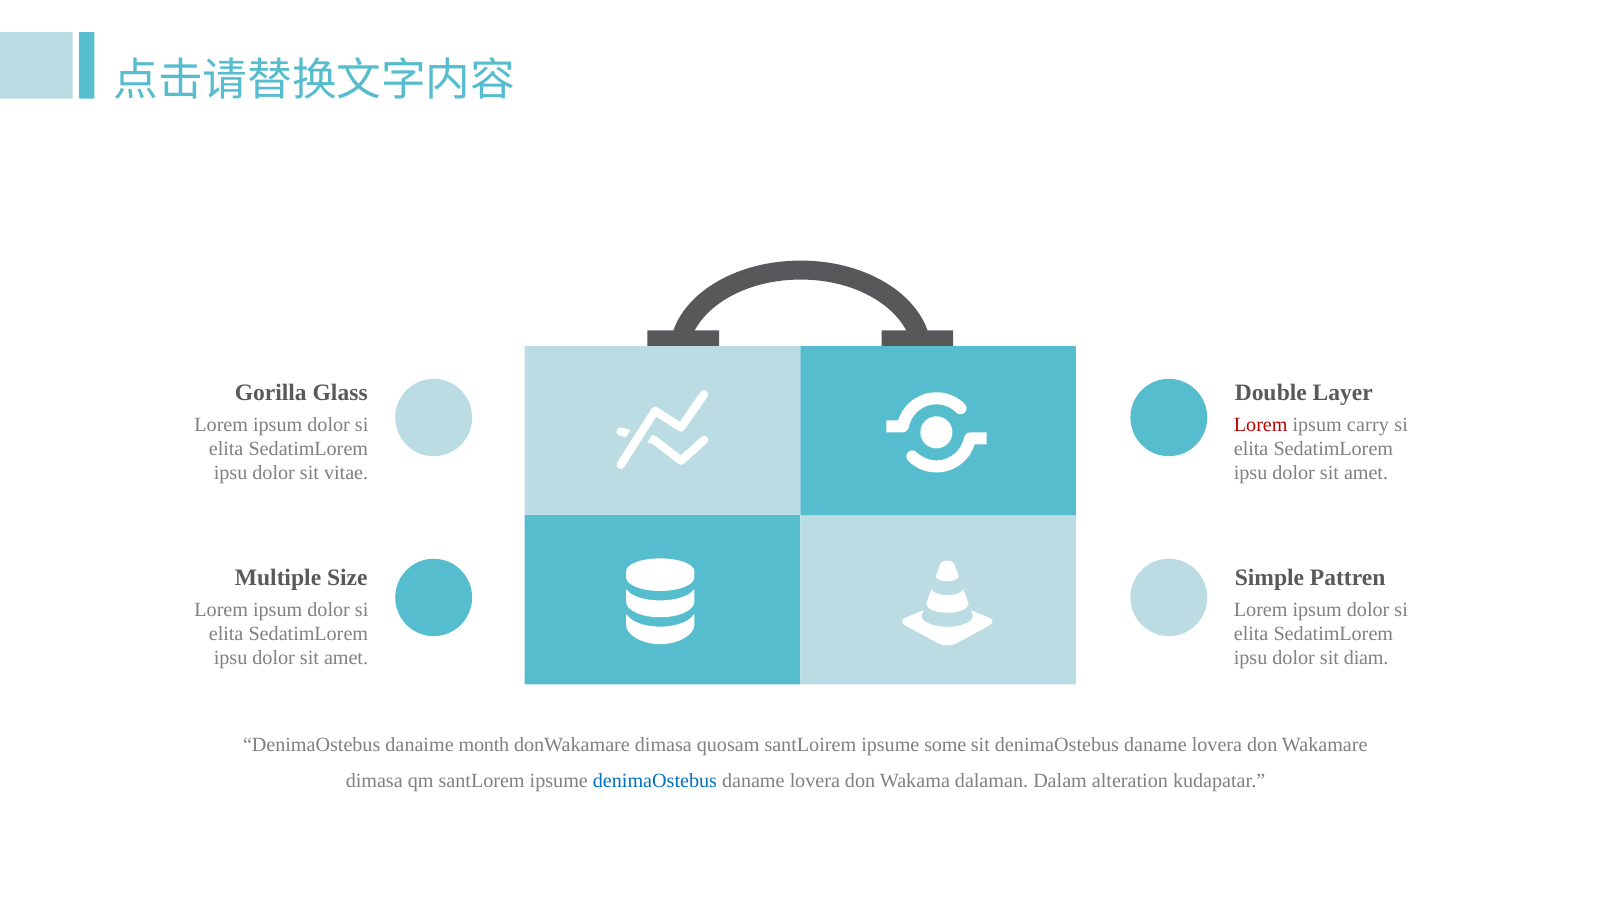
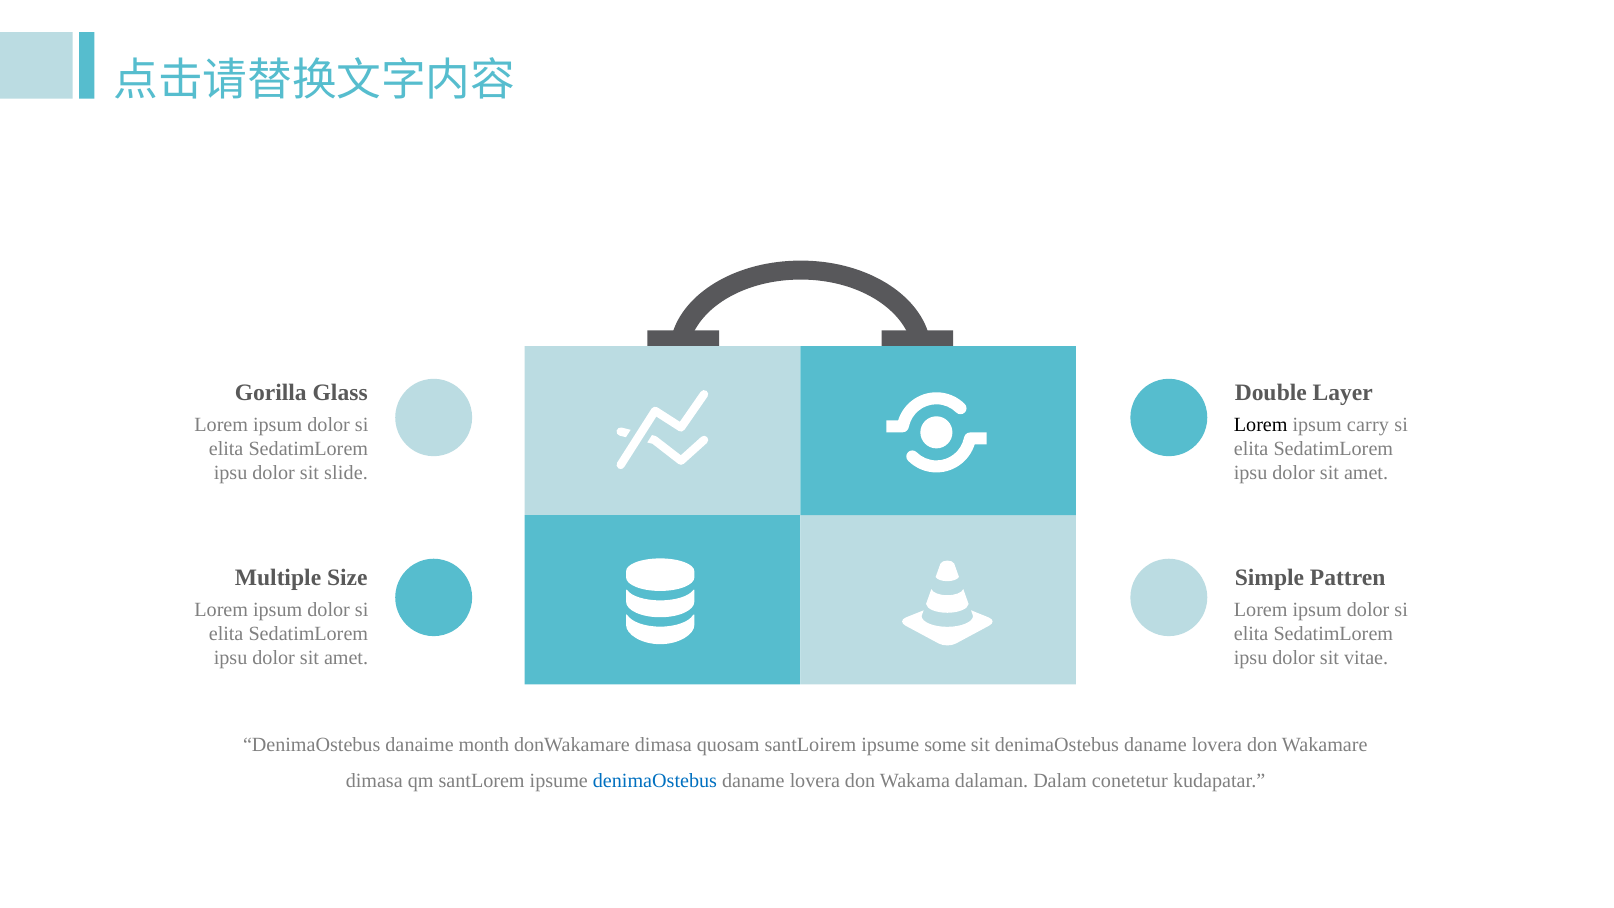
Lorem colour: red -> black (1261, 425)
vitae: vitae -> slide (346, 473)
diam: diam -> vitae (1366, 658)
alteration: alteration -> conetetur (1130, 781)
